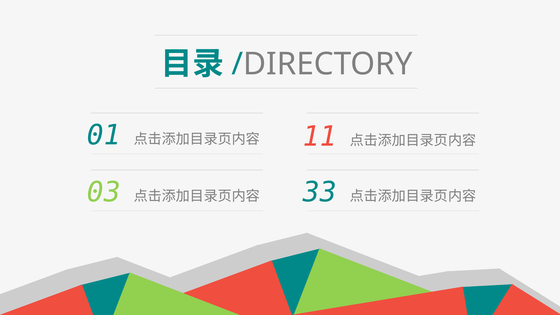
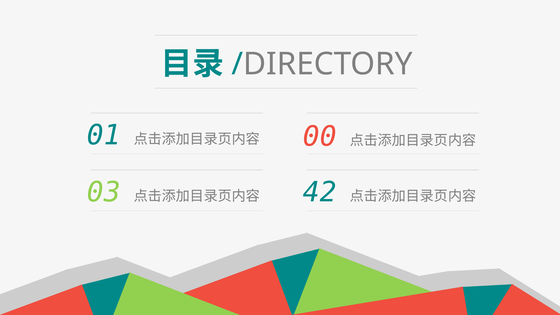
11: 11 -> 00 (320, 137)
33: 33 -> 42 (320, 192)
